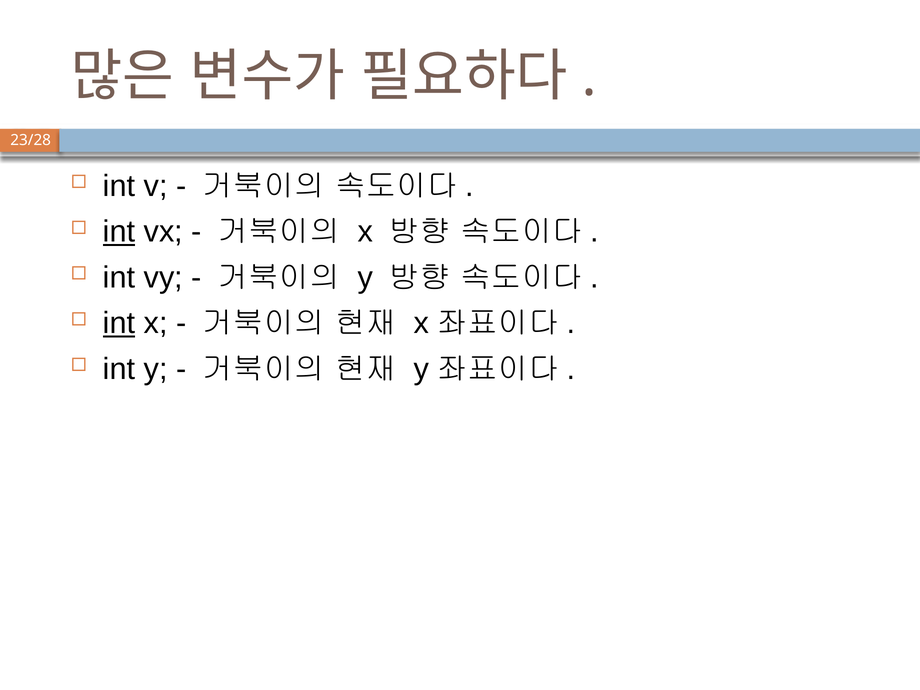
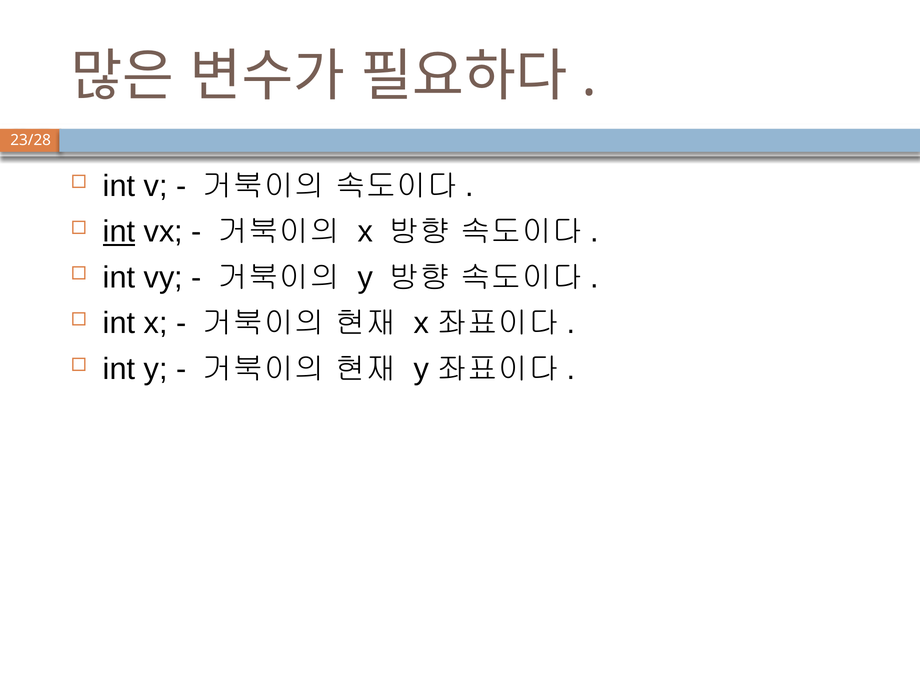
int underline: present -> none (119, 323)
